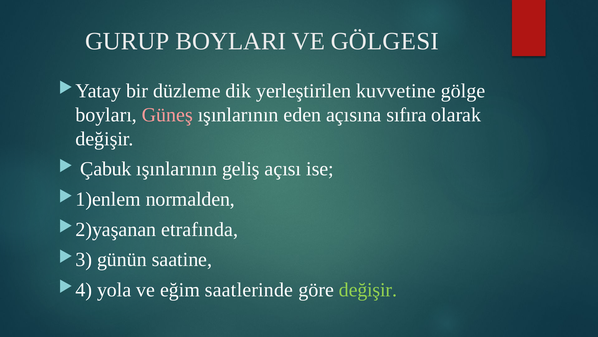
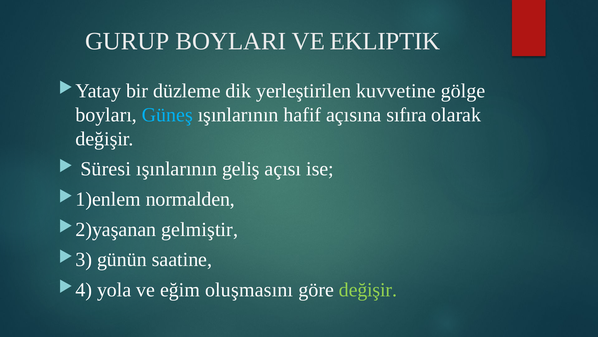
GÖLGESI: GÖLGESI -> EKLIPTIK (385, 41)
Güneş colour: pink -> light blue (167, 115)
eden: eden -> hafif (302, 115)
Çabuk: Çabuk -> Süresi (106, 169)
etrafında: etrafında -> gelmiştir (200, 229)
saatlerinde: saatlerinde -> oluşmasını (249, 289)
